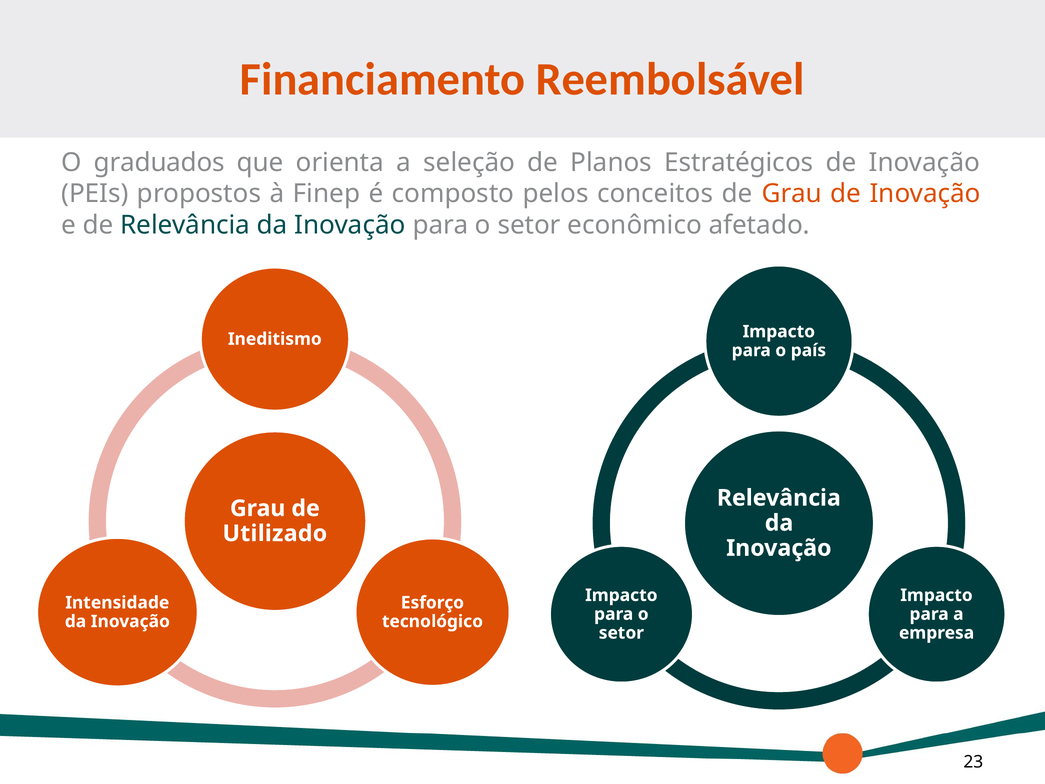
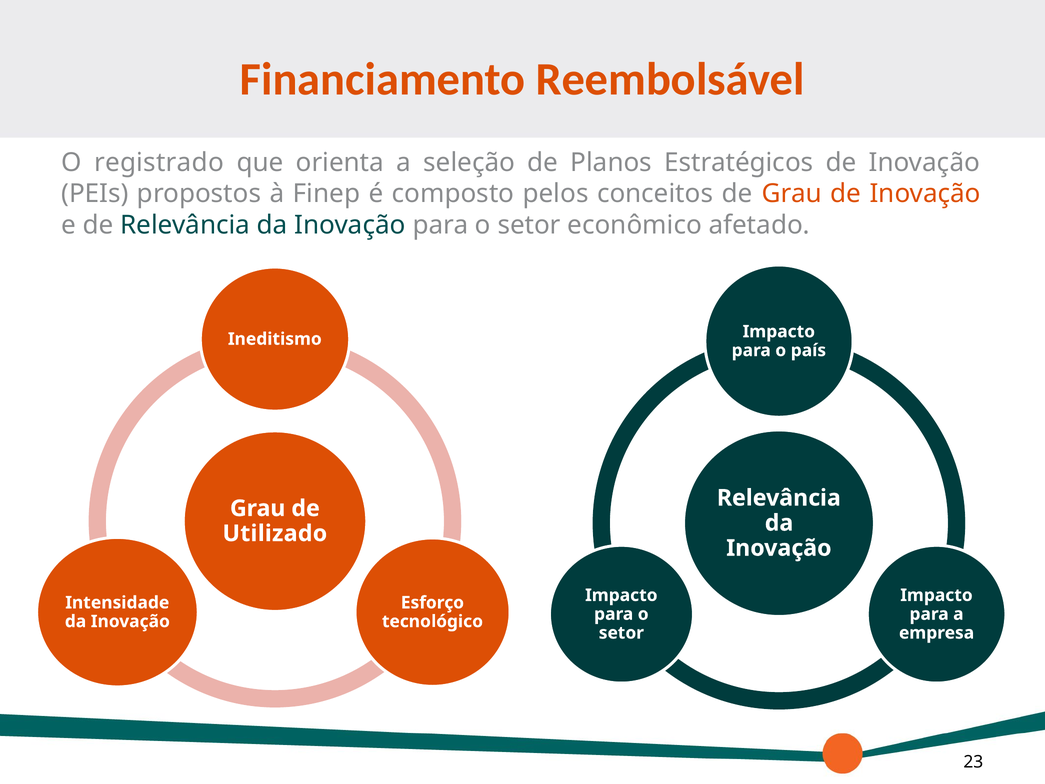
graduados: graduados -> registrado (159, 162)
